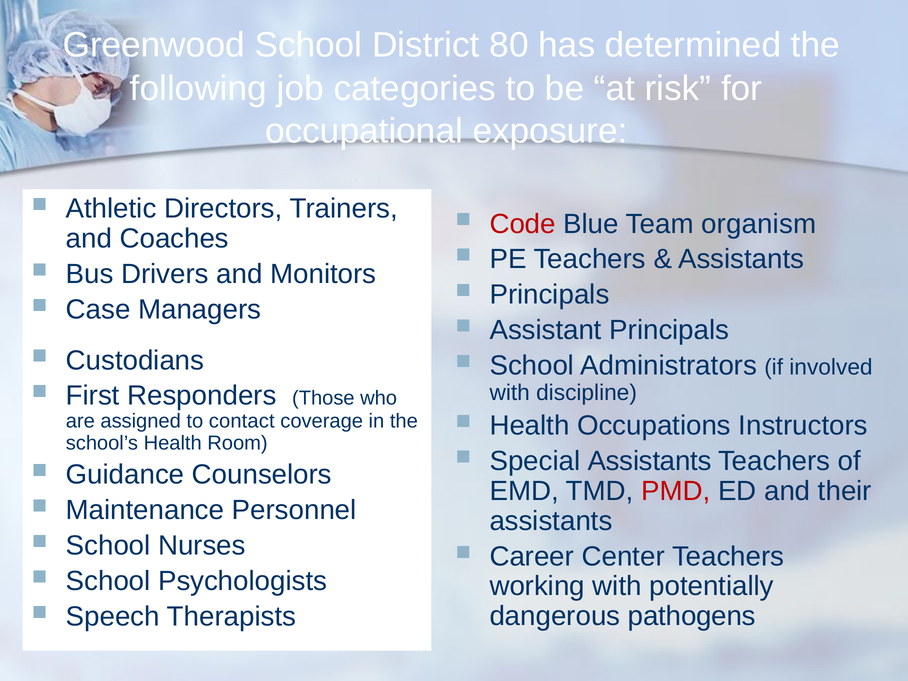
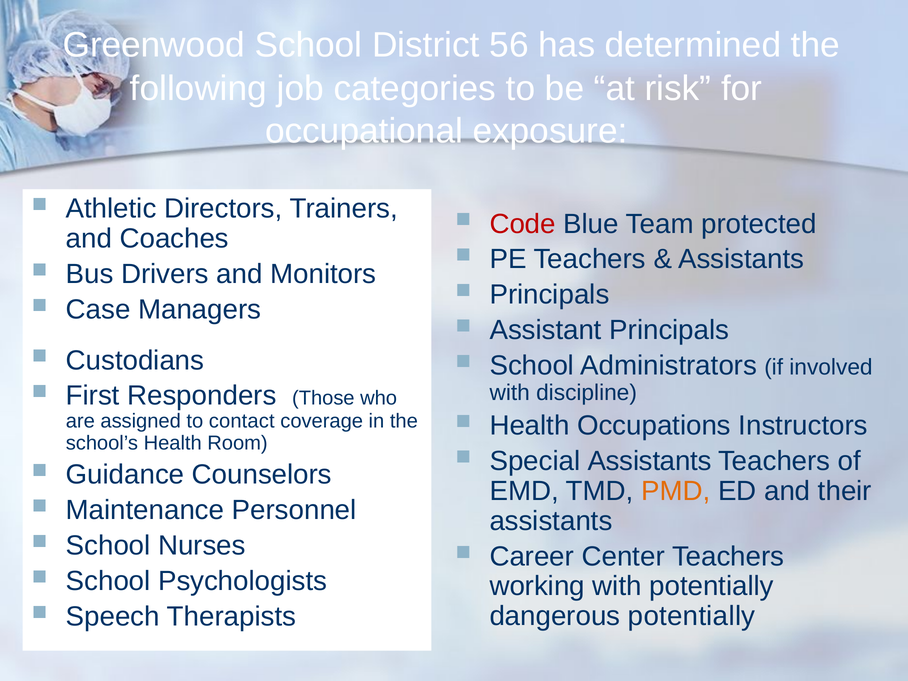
80: 80 -> 56 (509, 45)
organism: organism -> protected (759, 224)
PMD colour: red -> orange (676, 491)
dangerous pathogens: pathogens -> potentially (692, 616)
